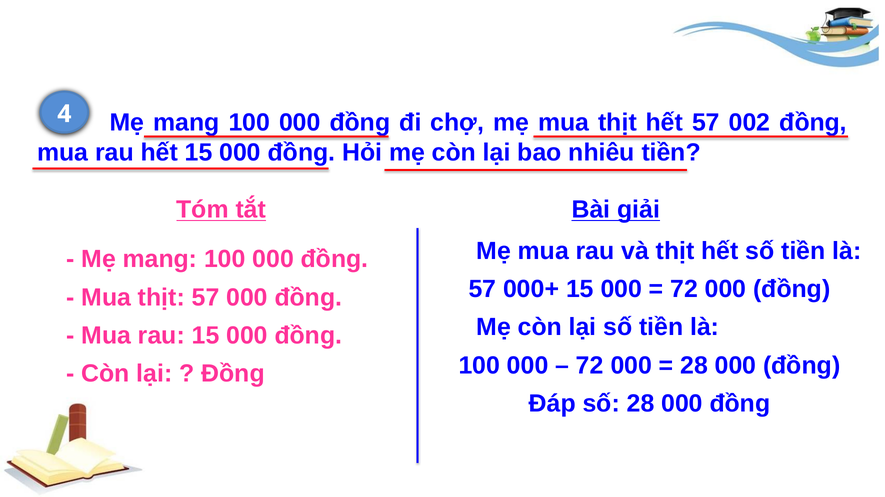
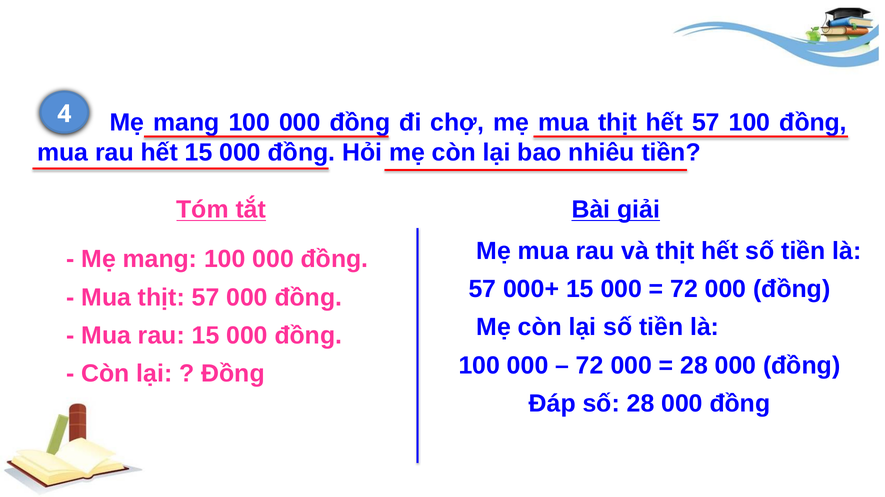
57 002: 002 -> 100 (750, 123)
